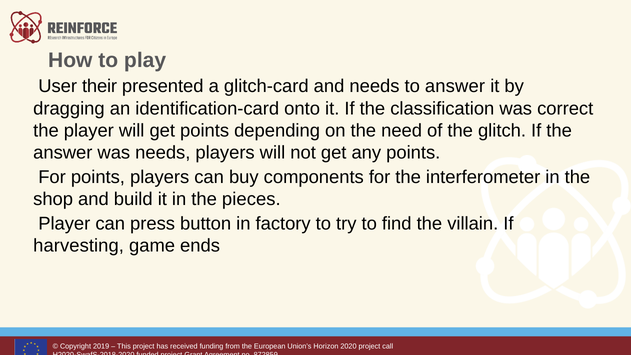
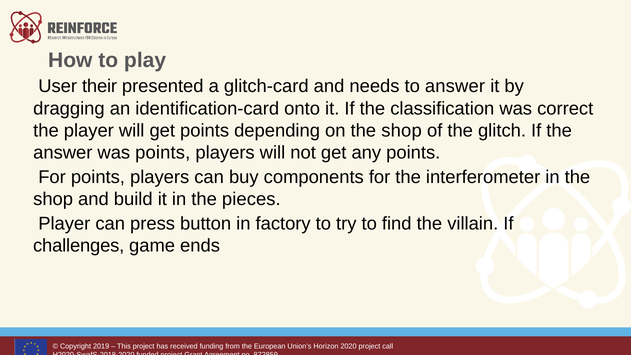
on the need: need -> shop (402, 131)
was needs: needs -> points (163, 153)
harvesting: harvesting -> challenges (79, 246)
